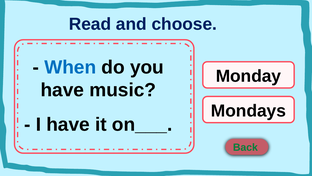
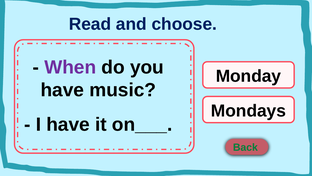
When colour: blue -> purple (70, 67)
